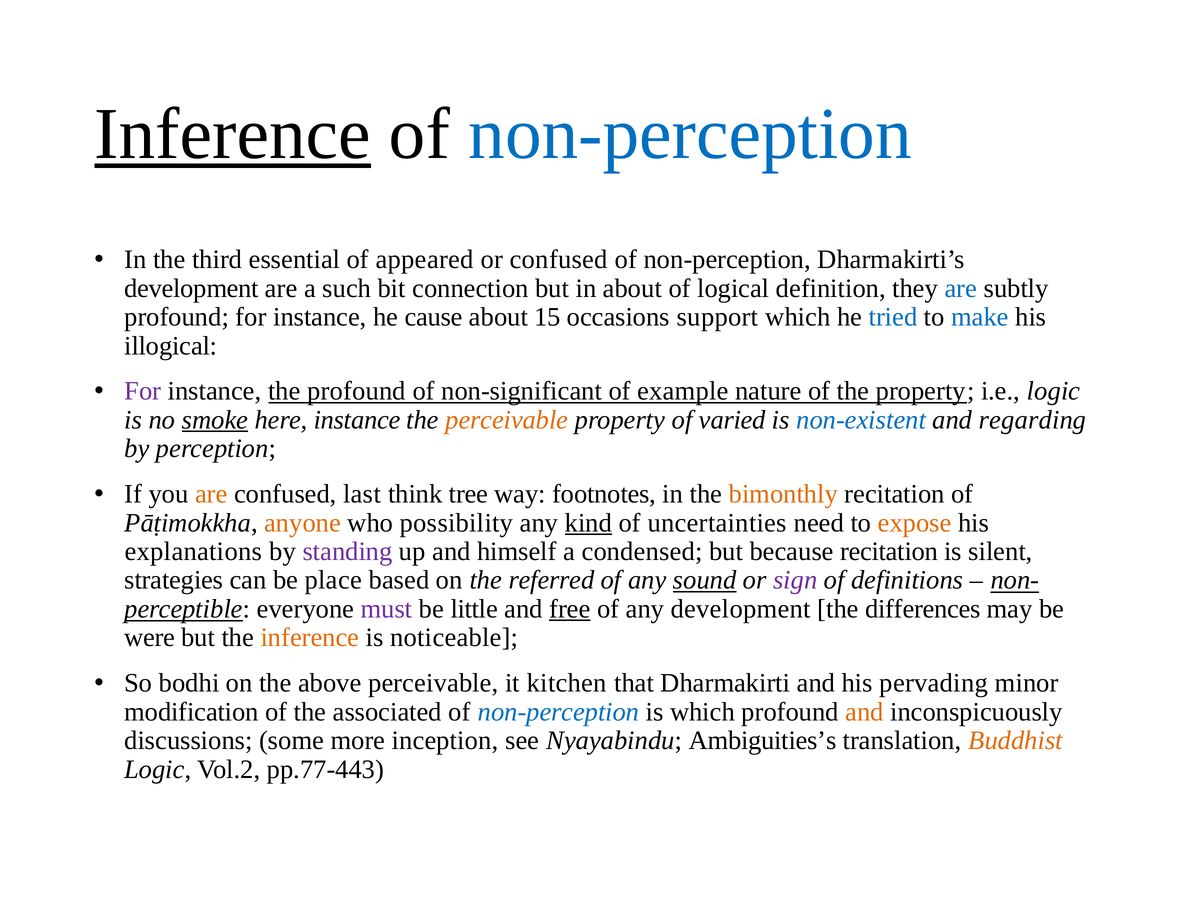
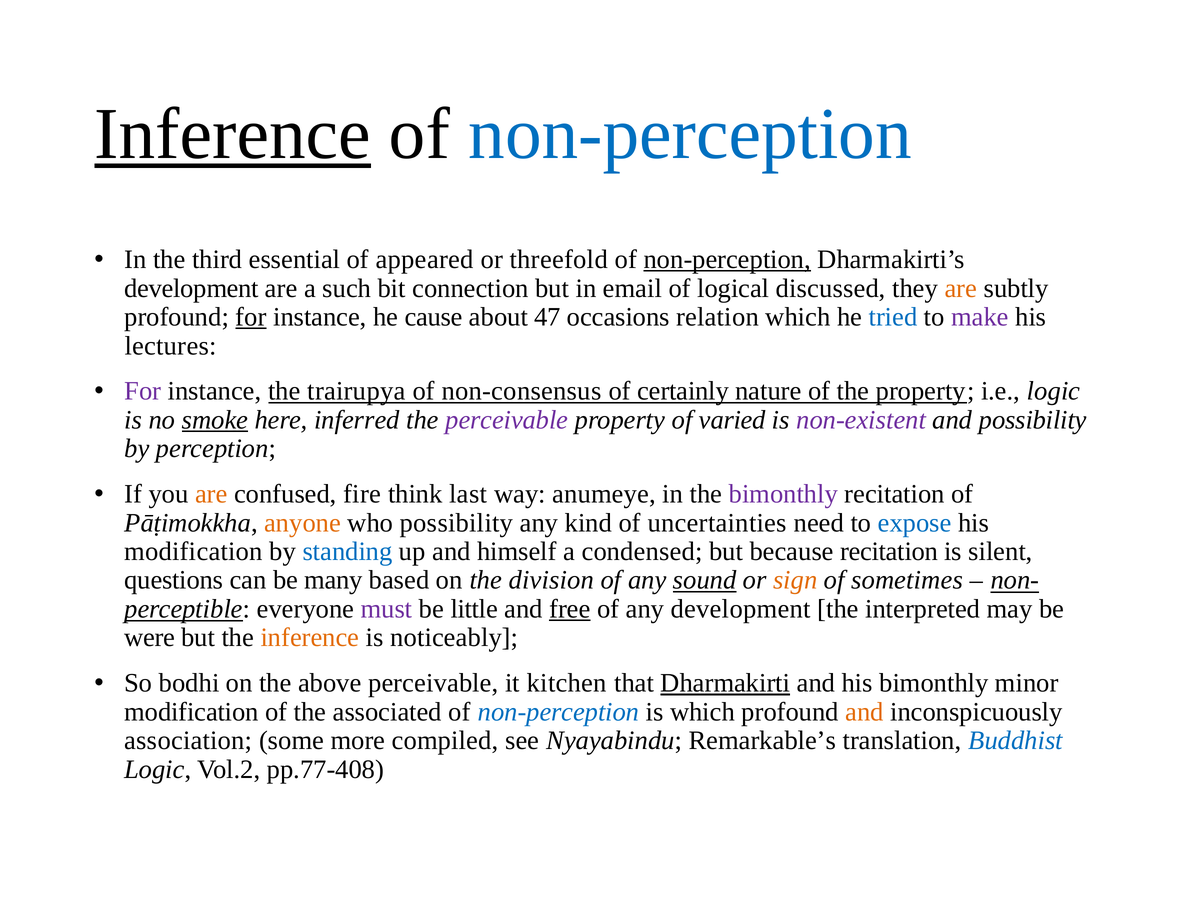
or confused: confused -> threefold (559, 260)
non-perception underline: none -> present (727, 260)
in about: about -> email (632, 288)
definition: definition -> discussed (831, 288)
are colour: blue -> orange (961, 288)
for underline: none -> present (251, 317)
15: 15 -> 47 (547, 317)
support: support -> relation (718, 317)
make colour: blue -> purple (980, 317)
illogical: illogical -> lectures (171, 346)
the profound: profound -> trairupya (356, 391)
non-significant: non-significant -> non-consensus (521, 391)
example: example -> certainly (683, 391)
here instance: instance -> inferred (357, 420)
perceivable colour: orange -> purple (507, 420)
non-existent colour: blue -> purple (861, 420)
and regarding: regarding -> possibility (1033, 420)
last: last -> fire (362, 494)
tree: tree -> last (468, 494)
footnotes: footnotes -> anumeye (604, 494)
bimonthly colour: orange -> purple (783, 494)
kind underline: present -> none (588, 523)
expose colour: orange -> blue (915, 523)
explanations: explanations -> modification (193, 552)
standing colour: purple -> blue (348, 552)
strategies: strategies -> questions (174, 580)
place: place -> many (334, 580)
referred: referred -> division (551, 580)
sign colour: purple -> orange (795, 580)
definitions: definitions -> sometimes (907, 580)
differences: differences -> interpreted (923, 609)
noticeable: noticeable -> noticeably (454, 638)
Dharmakirti underline: none -> present (725, 683)
his pervading: pervading -> bimonthly (934, 683)
discussions: discussions -> association (188, 741)
inception: inception -> compiled (445, 741)
Ambiguities’s: Ambiguities’s -> Remarkable’s (762, 741)
Buddhist colour: orange -> blue (1016, 741)
pp.77-443: pp.77-443 -> pp.77-408 (326, 770)
